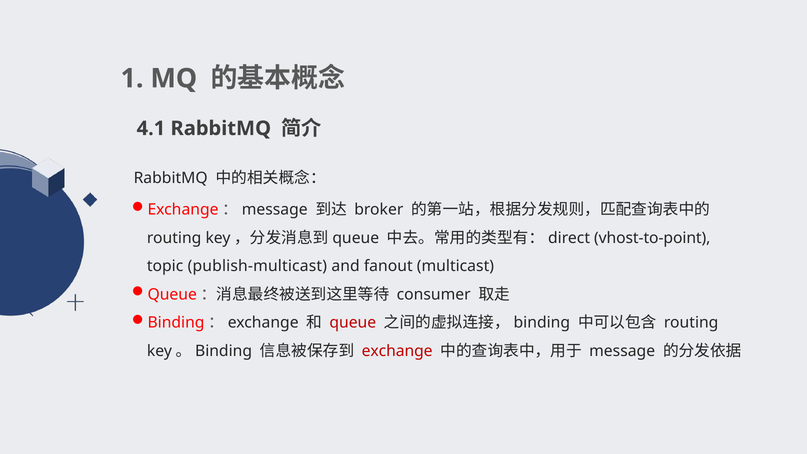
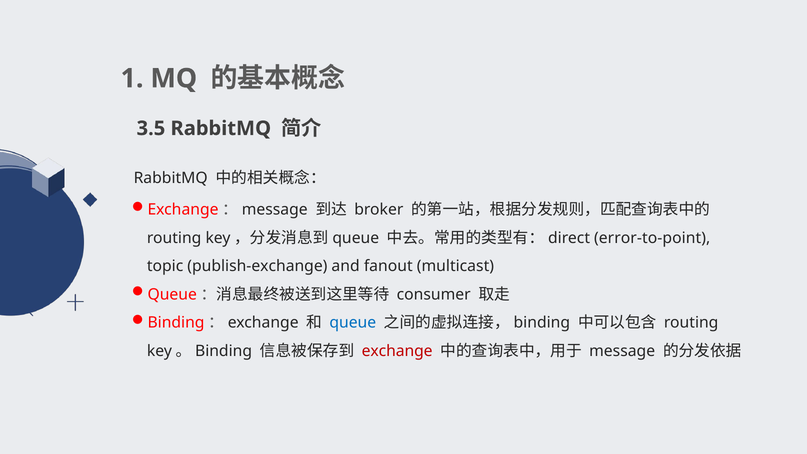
4.1: 4.1 -> 3.5 (151, 128)
vhost-to-point: vhost-to-point -> error-to-point (652, 238)
publish-multicast: publish-multicast -> publish-exchange (257, 266)
queue colour: red -> blue (353, 323)
